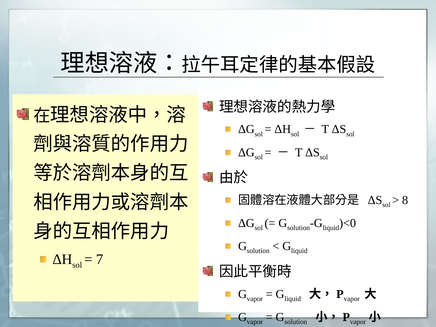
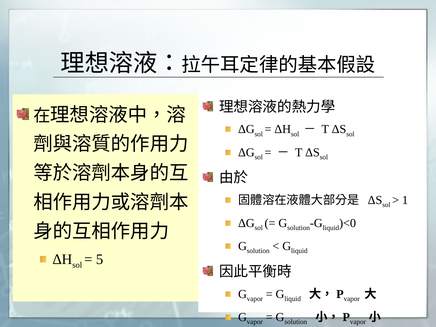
8: 8 -> 1 (405, 200)
7: 7 -> 5 (100, 259)
